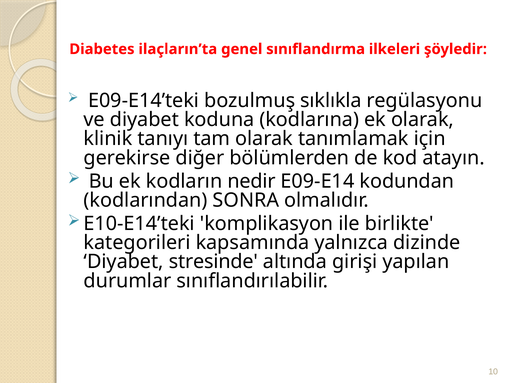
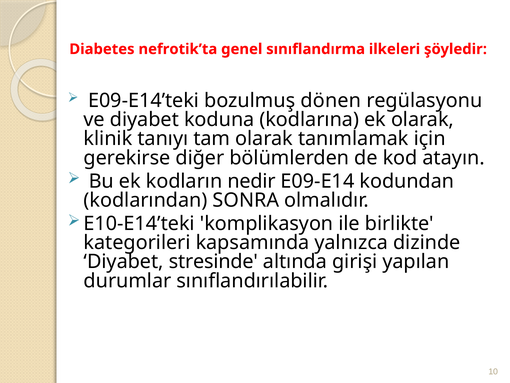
ilaçların’ta: ilaçların’ta -> nefrotik’ta (178, 49)
sıklıkla: sıklıkla -> dönen (331, 100)
